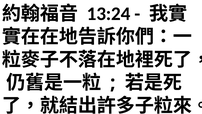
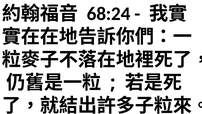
13:24: 13:24 -> 68:24 (109, 14)
